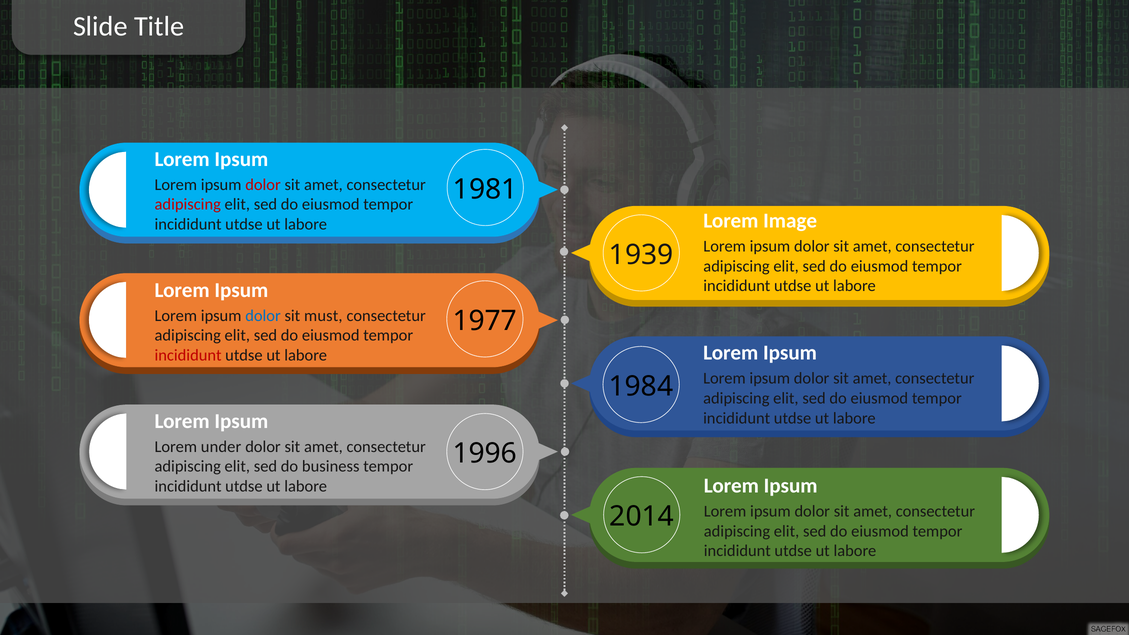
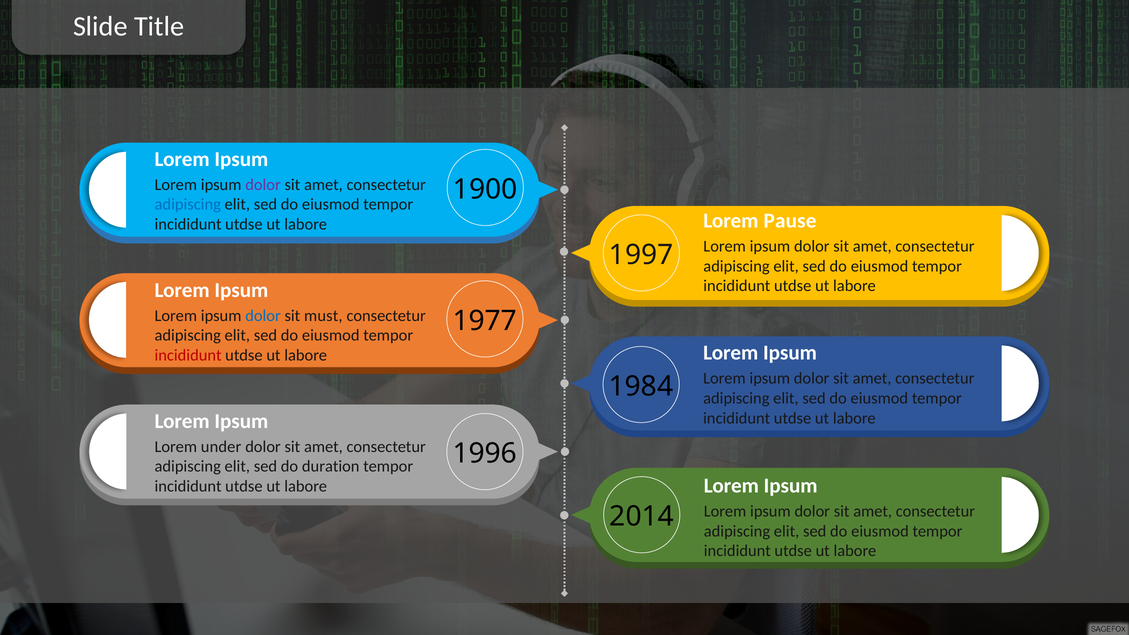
dolor colour: red -> purple (263, 185)
1981: 1981 -> 1900 (485, 189)
adipiscing colour: red -> blue (188, 204)
Image: Image -> Pause (790, 221)
1939: 1939 -> 1997 (641, 255)
business: business -> duration (331, 466)
